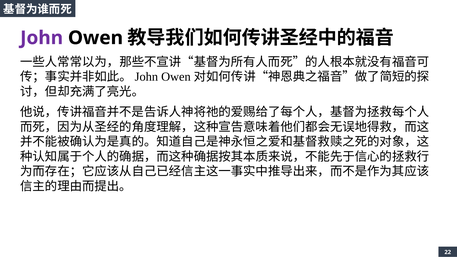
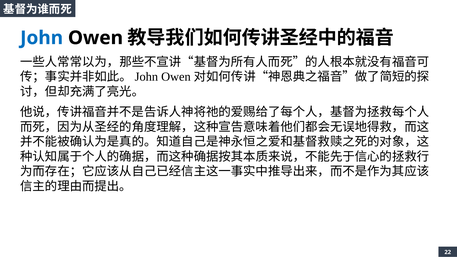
John colour: purple -> blue (42, 38)
